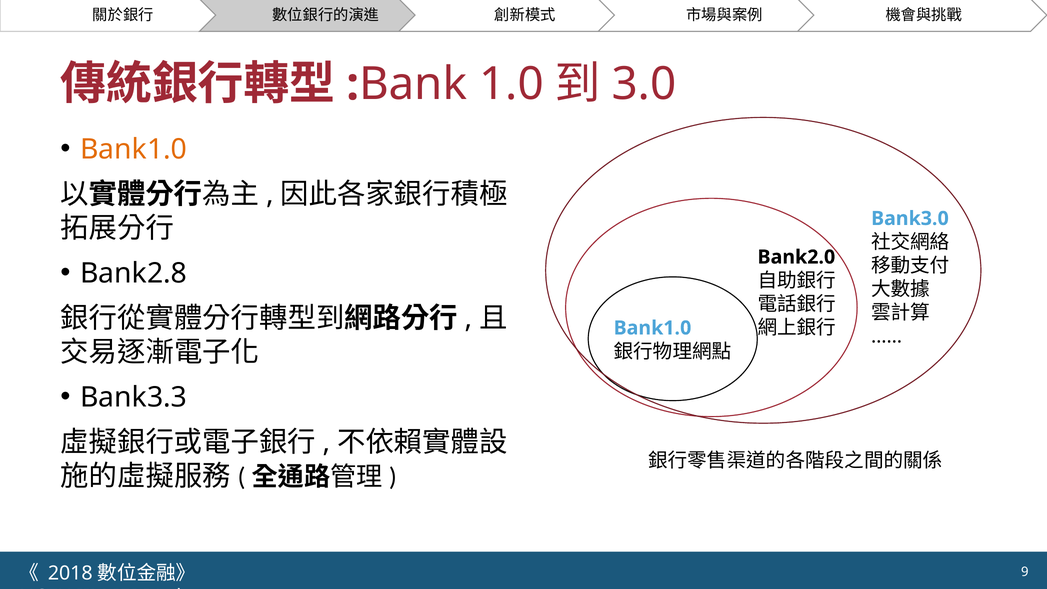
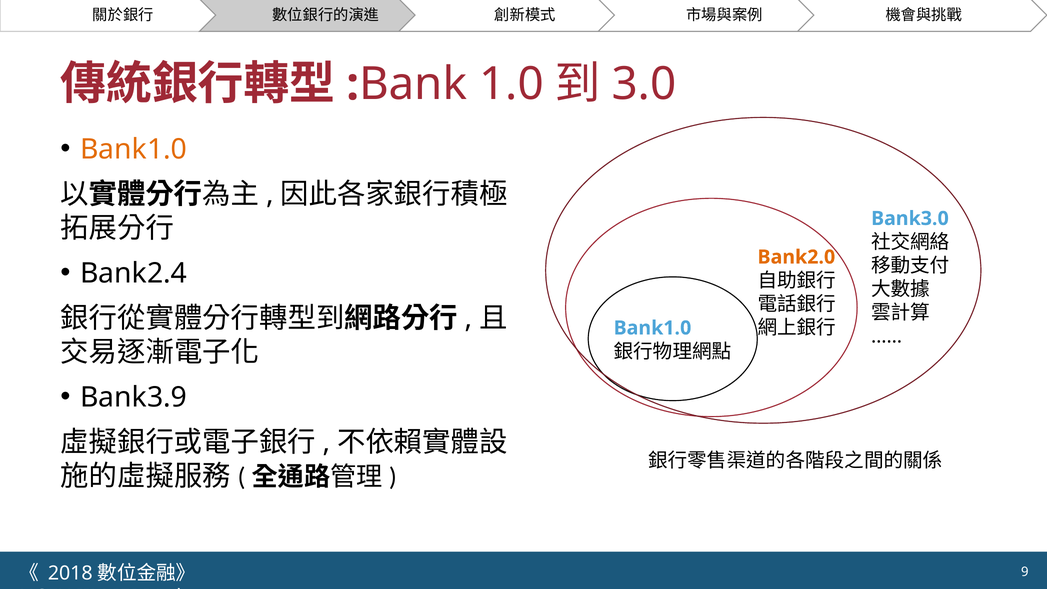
Bank2.0 colour: black -> orange (796, 257)
Bank2.8: Bank2.8 -> Bank2.4 (134, 273)
Bank3.3: Bank3.3 -> Bank3.9 (134, 397)
